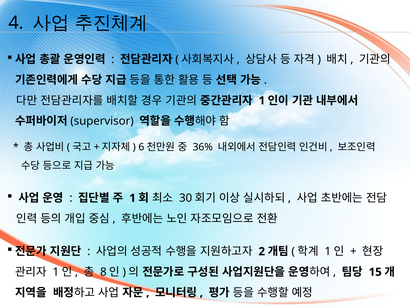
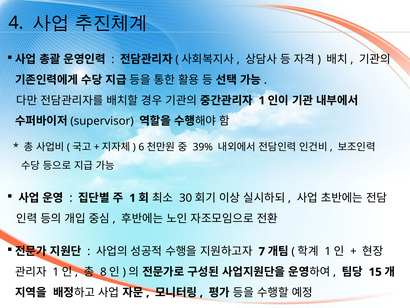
36%: 36% -> 39% (203, 147)
2: 2 -> 7 (262, 251)
